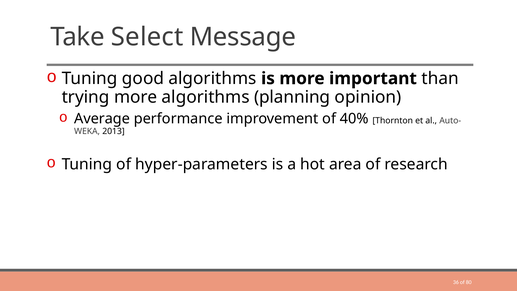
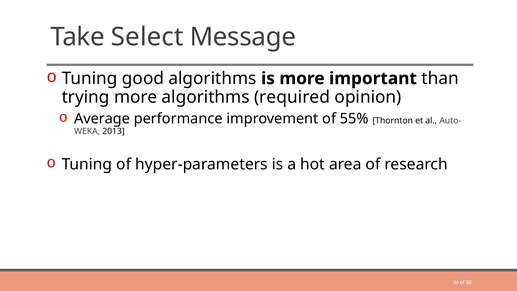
planning: planning -> required (292, 97)
40%: 40% -> 55% (354, 119)
